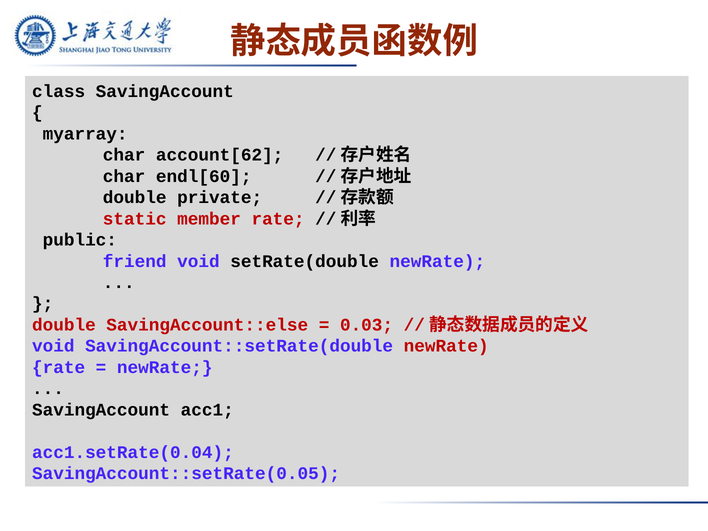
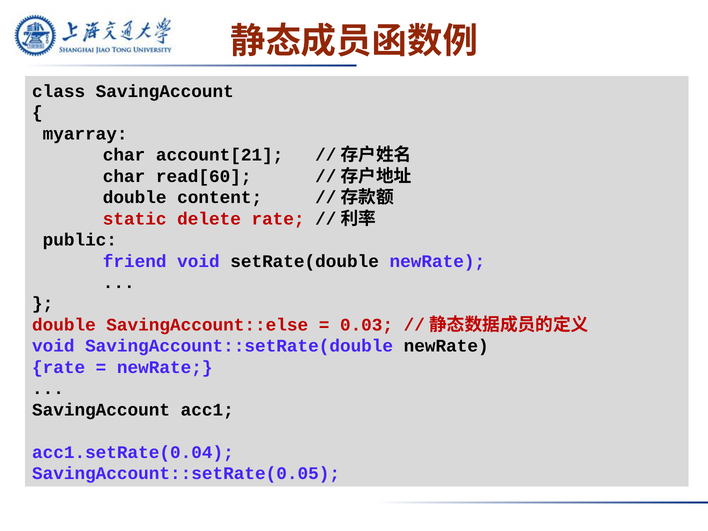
account[62: account[62 -> account[21 (220, 155)
endl[60: endl[60 -> read[60 (204, 176)
private: private -> content (220, 197)
member: member -> delete (209, 219)
newRate colour: red -> black (446, 346)
